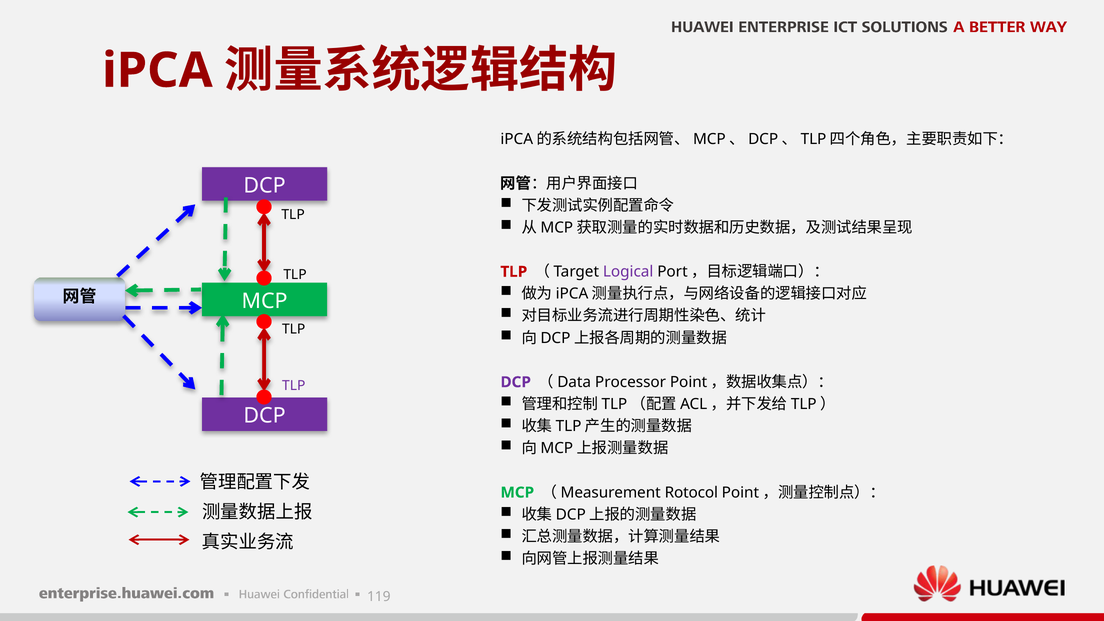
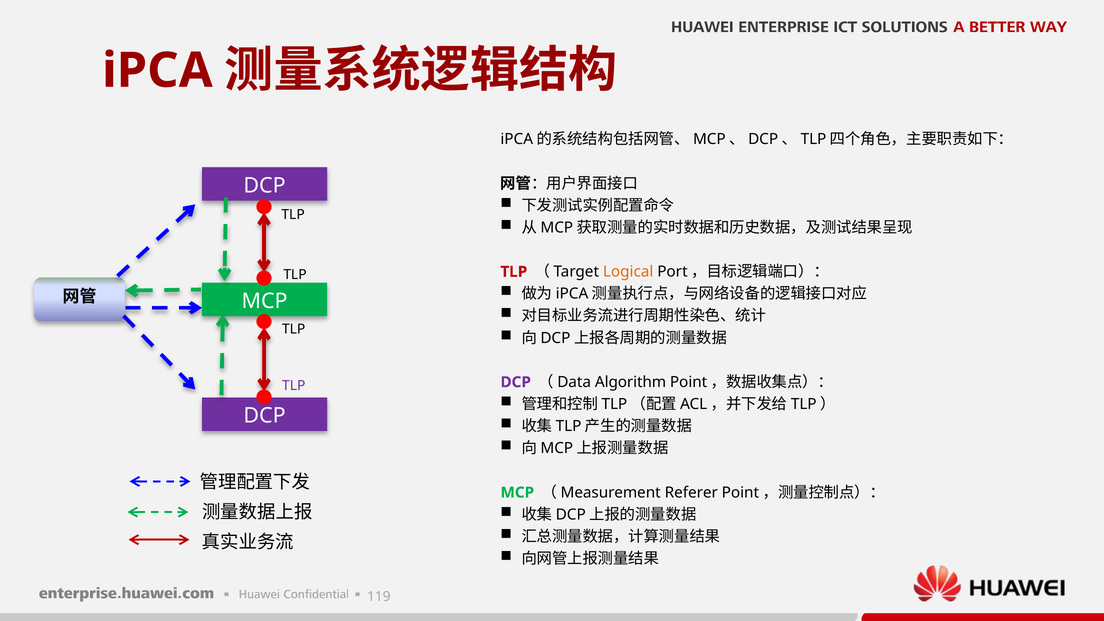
Logical colour: purple -> orange (628, 272)
Processor: Processor -> Algorithm (631, 382)
Rotocol: Rotocol -> Referer (691, 493)
